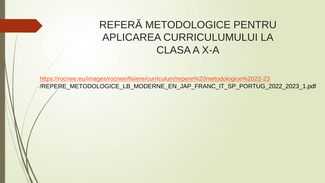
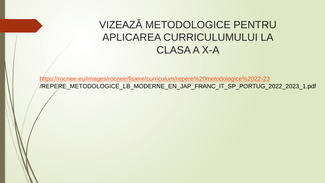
REFERĂ: REFERĂ -> VIZEAZĂ (121, 25)
